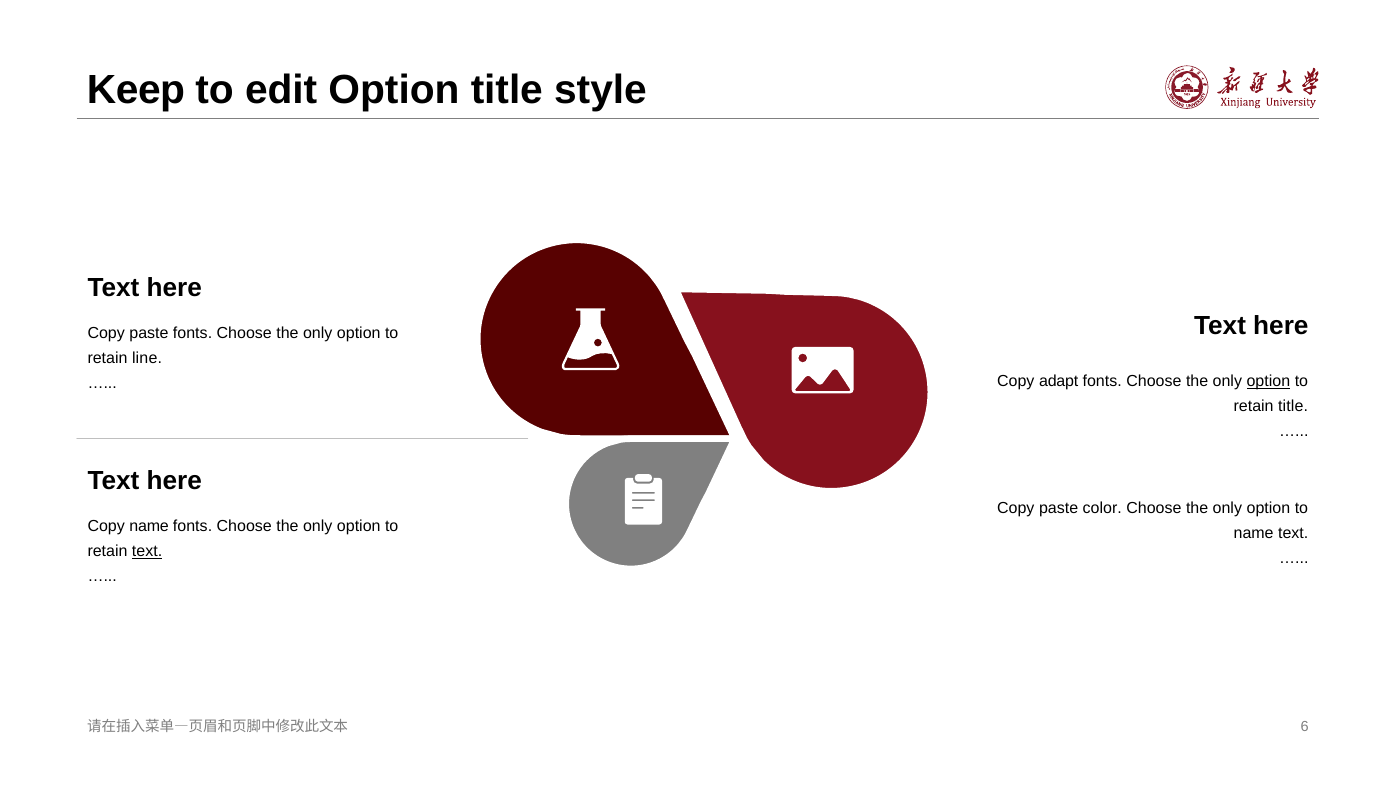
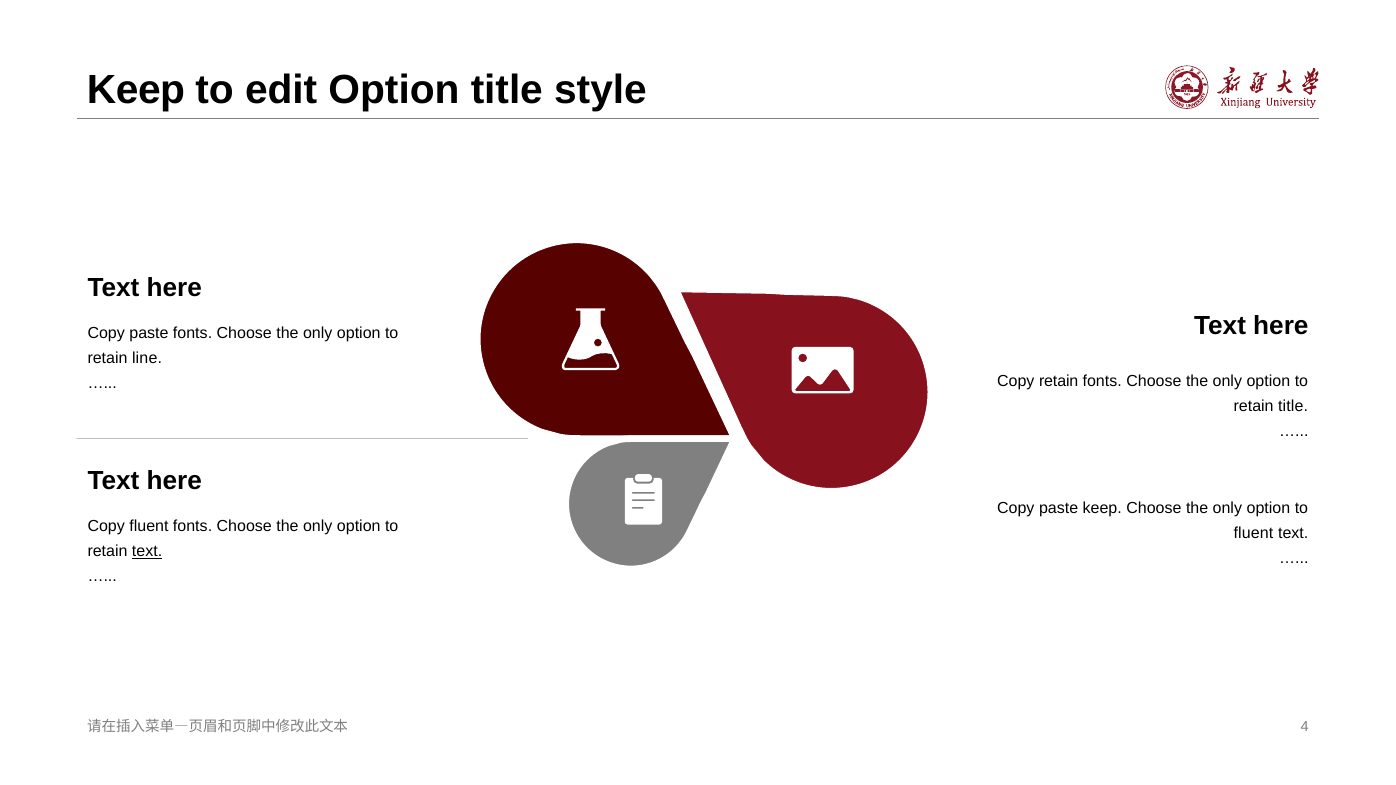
Copy adapt: adapt -> retain (1059, 381)
option underline: present -> none (1268, 381)
paste color: color -> keep (1102, 508)
Copy name: name -> fluent (149, 526)
name: name -> fluent (1254, 533)
6: 6 -> 4 (1305, 727)
